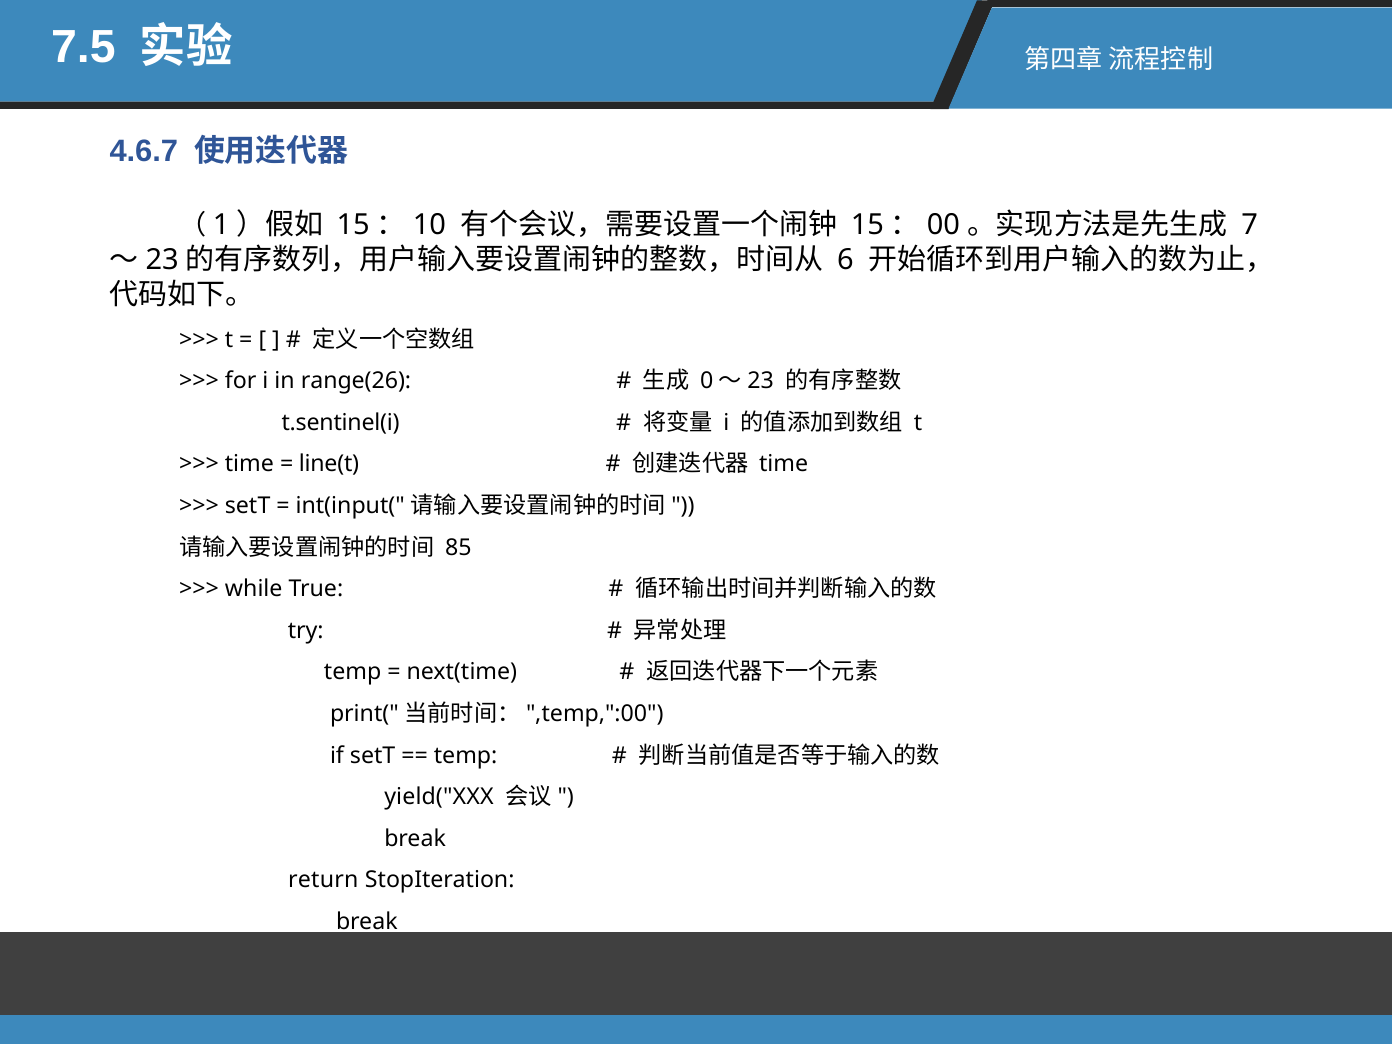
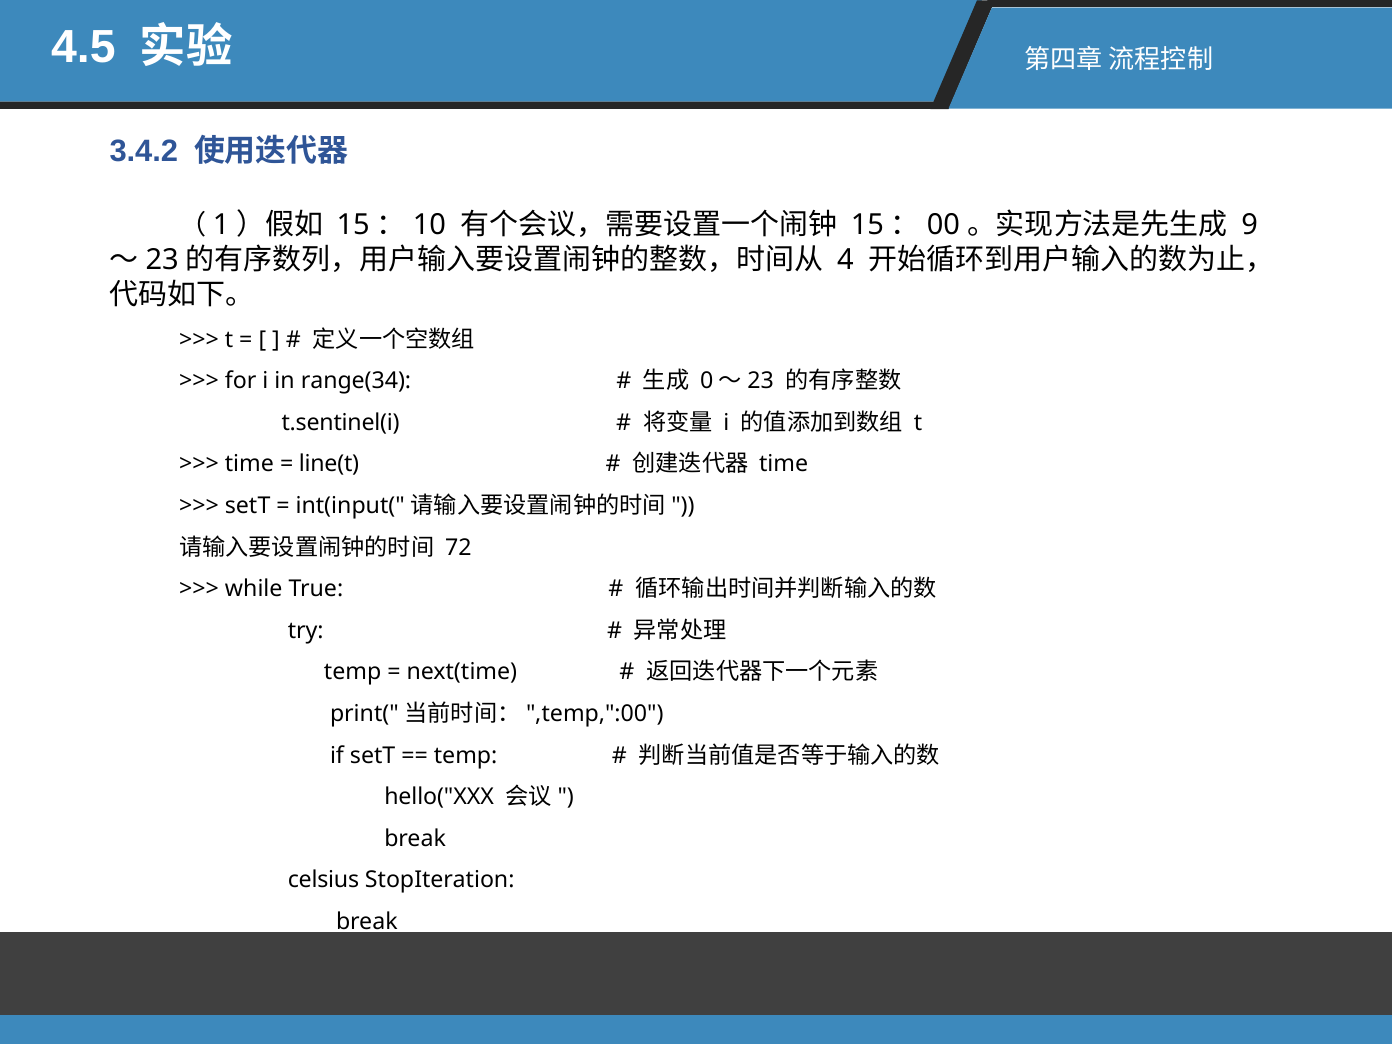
7.5: 7.5 -> 4.5 (83, 48)
4.6.7: 4.6.7 -> 3.4.2 (144, 151)
7: 7 -> 9 (1250, 225)
6: 6 -> 4 (845, 260)
range(26: range(26 -> range(34 (356, 381)
85: 85 -> 72 (458, 548)
yield("XXX: yield("XXX -> hello("XXX (439, 797)
return: return -> celsius (323, 880)
